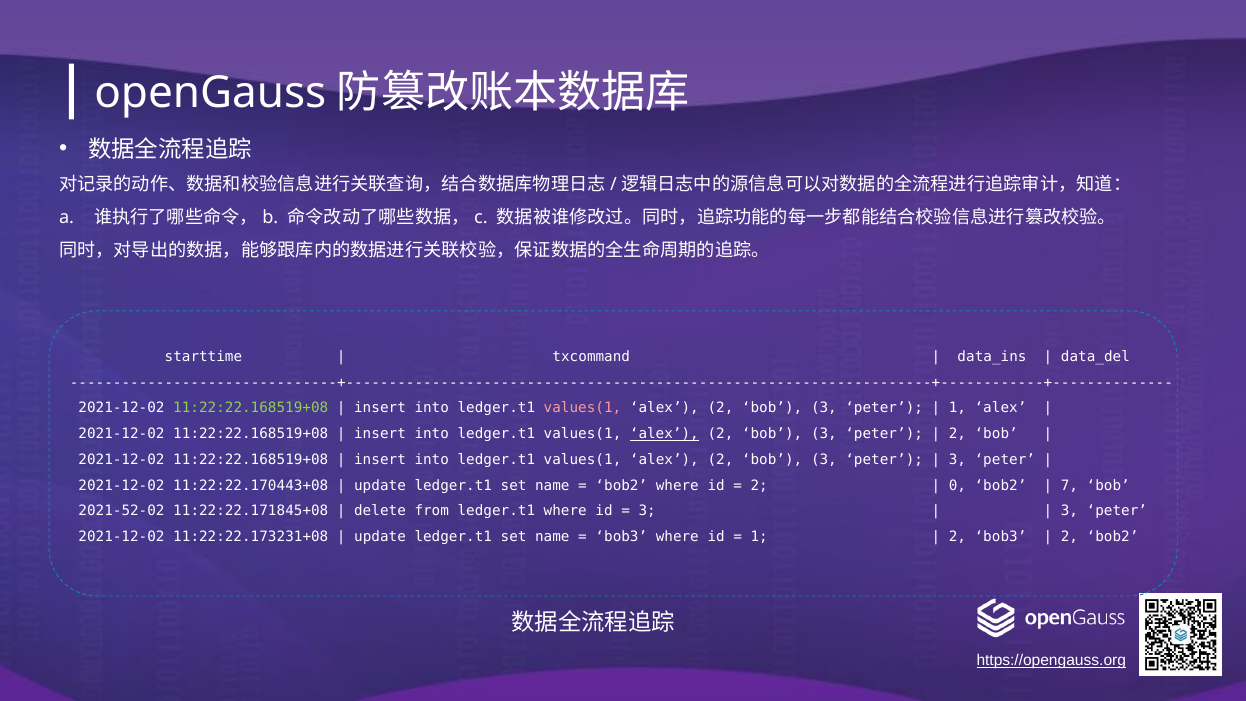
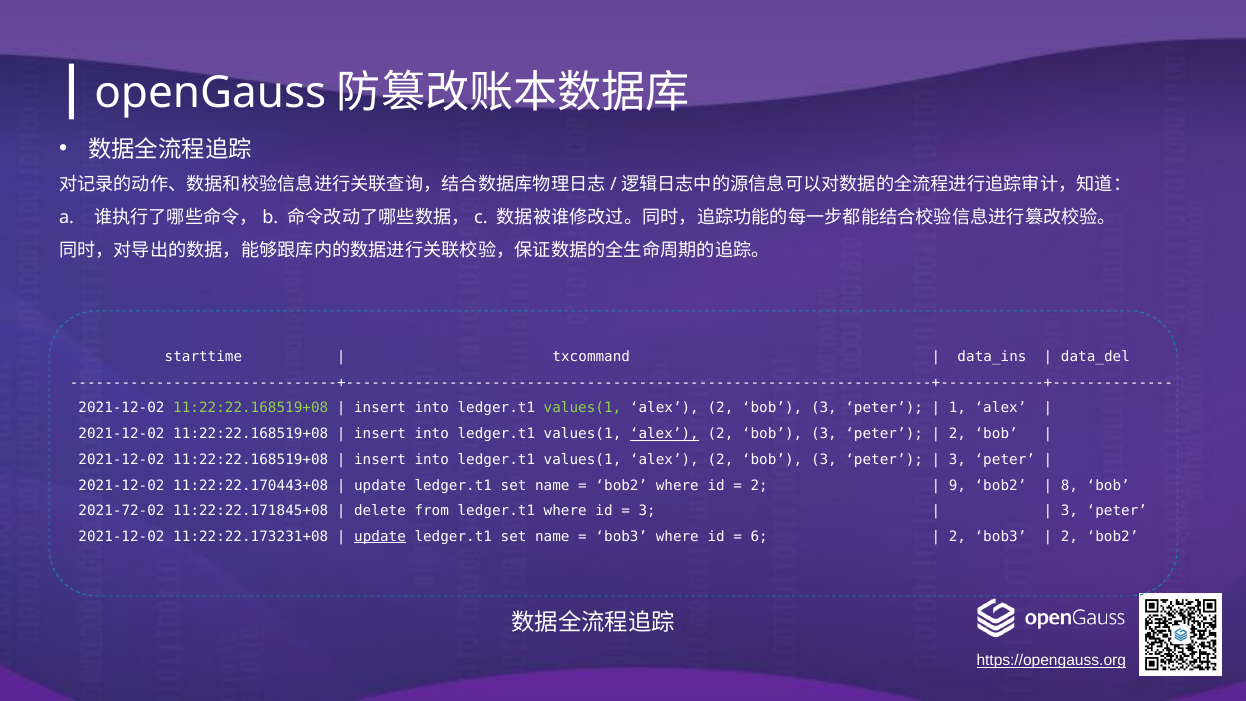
values(1 colour: pink -> light green (583, 408)
0: 0 -> 9 (957, 485)
7: 7 -> 8 (1069, 485)
2021-52-02: 2021-52-02 -> 2021-72-02 (122, 511)
update underline: none -> present (380, 537)
1: 1 -> 6 (759, 537)
